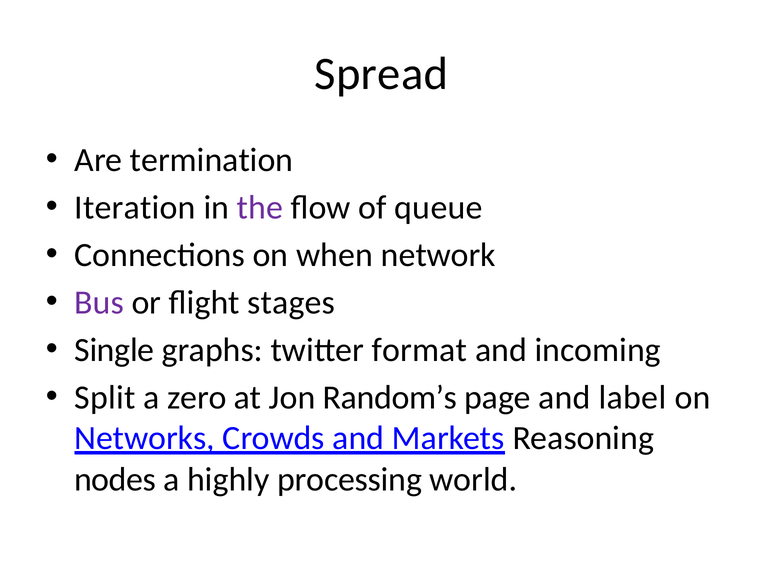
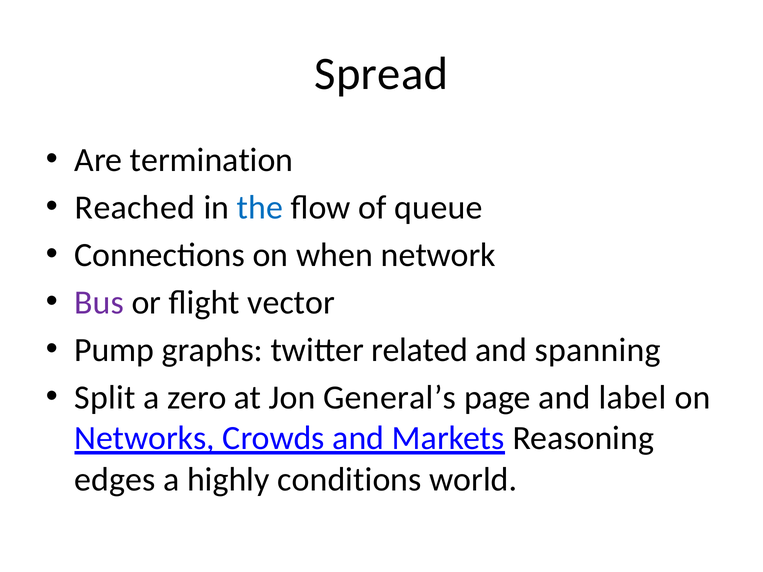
Iteration: Iteration -> Reached (135, 208)
the colour: purple -> blue (260, 208)
stages: stages -> vector (291, 303)
Single: Single -> Pump (114, 350)
format: format -> related (420, 350)
incoming: incoming -> spanning (598, 350)
Random’s: Random’s -> General’s (390, 398)
nodes: nodes -> edges (115, 480)
processing: processing -> conditions (349, 480)
